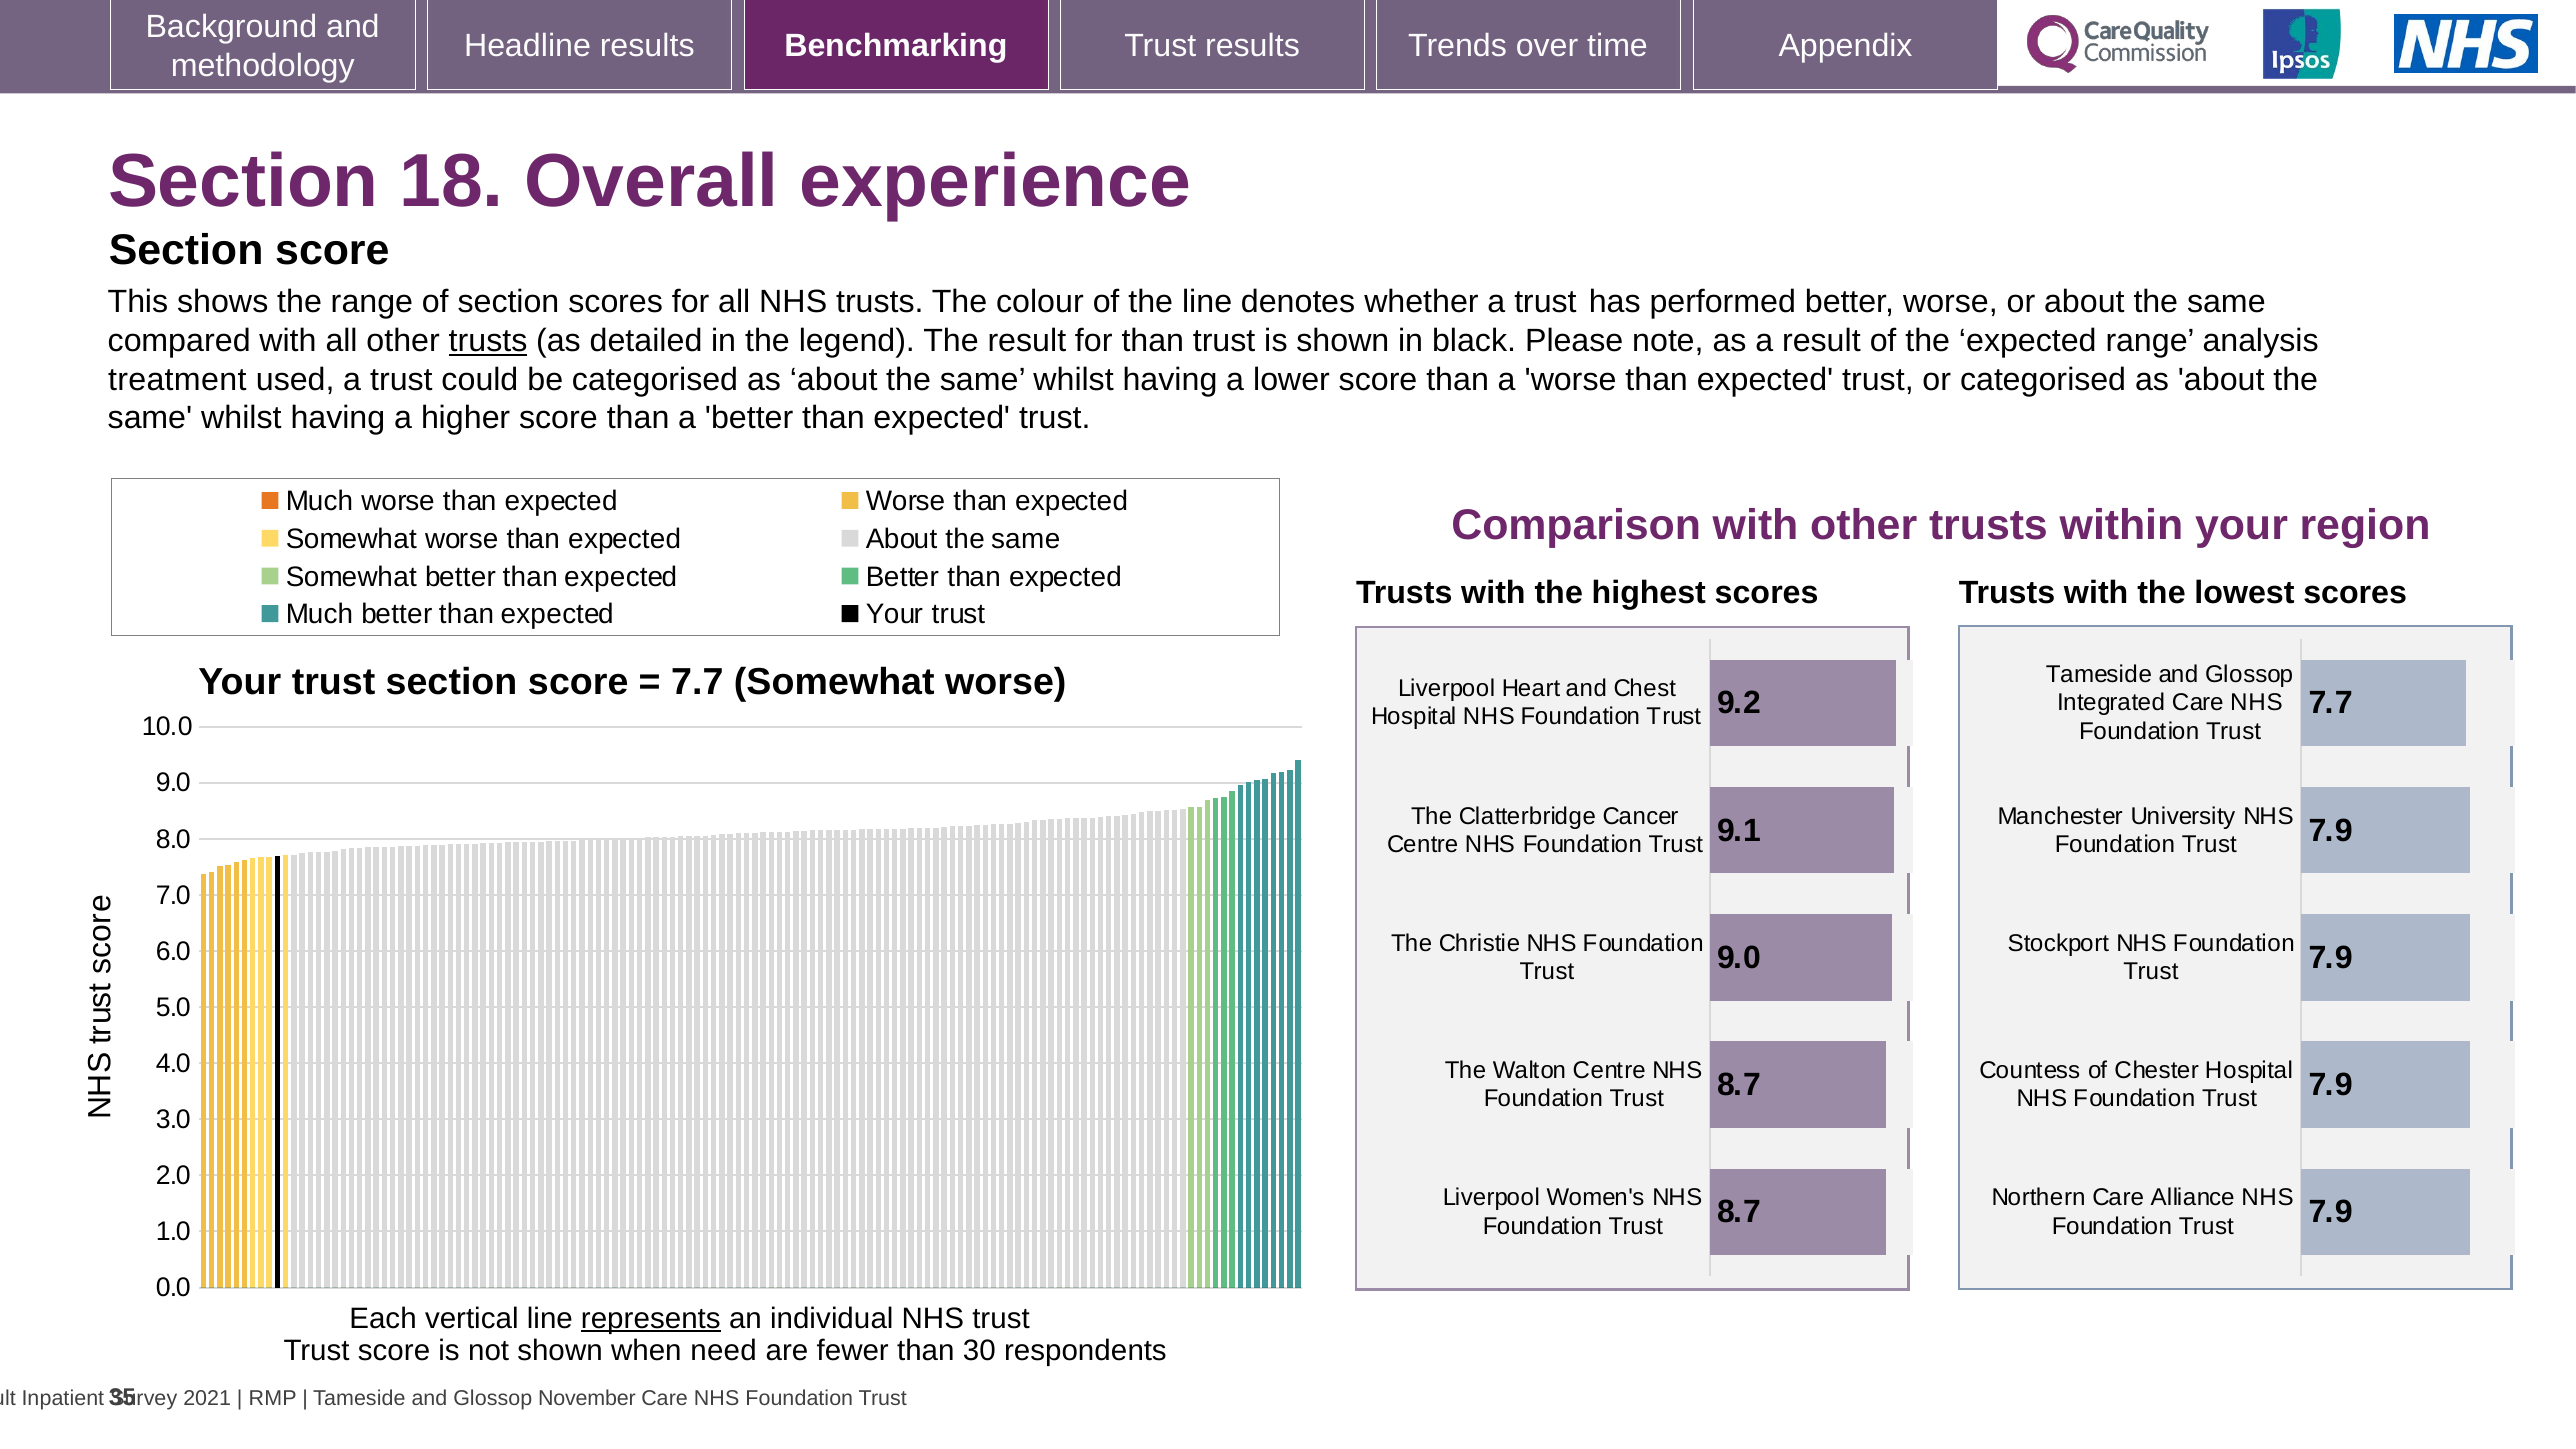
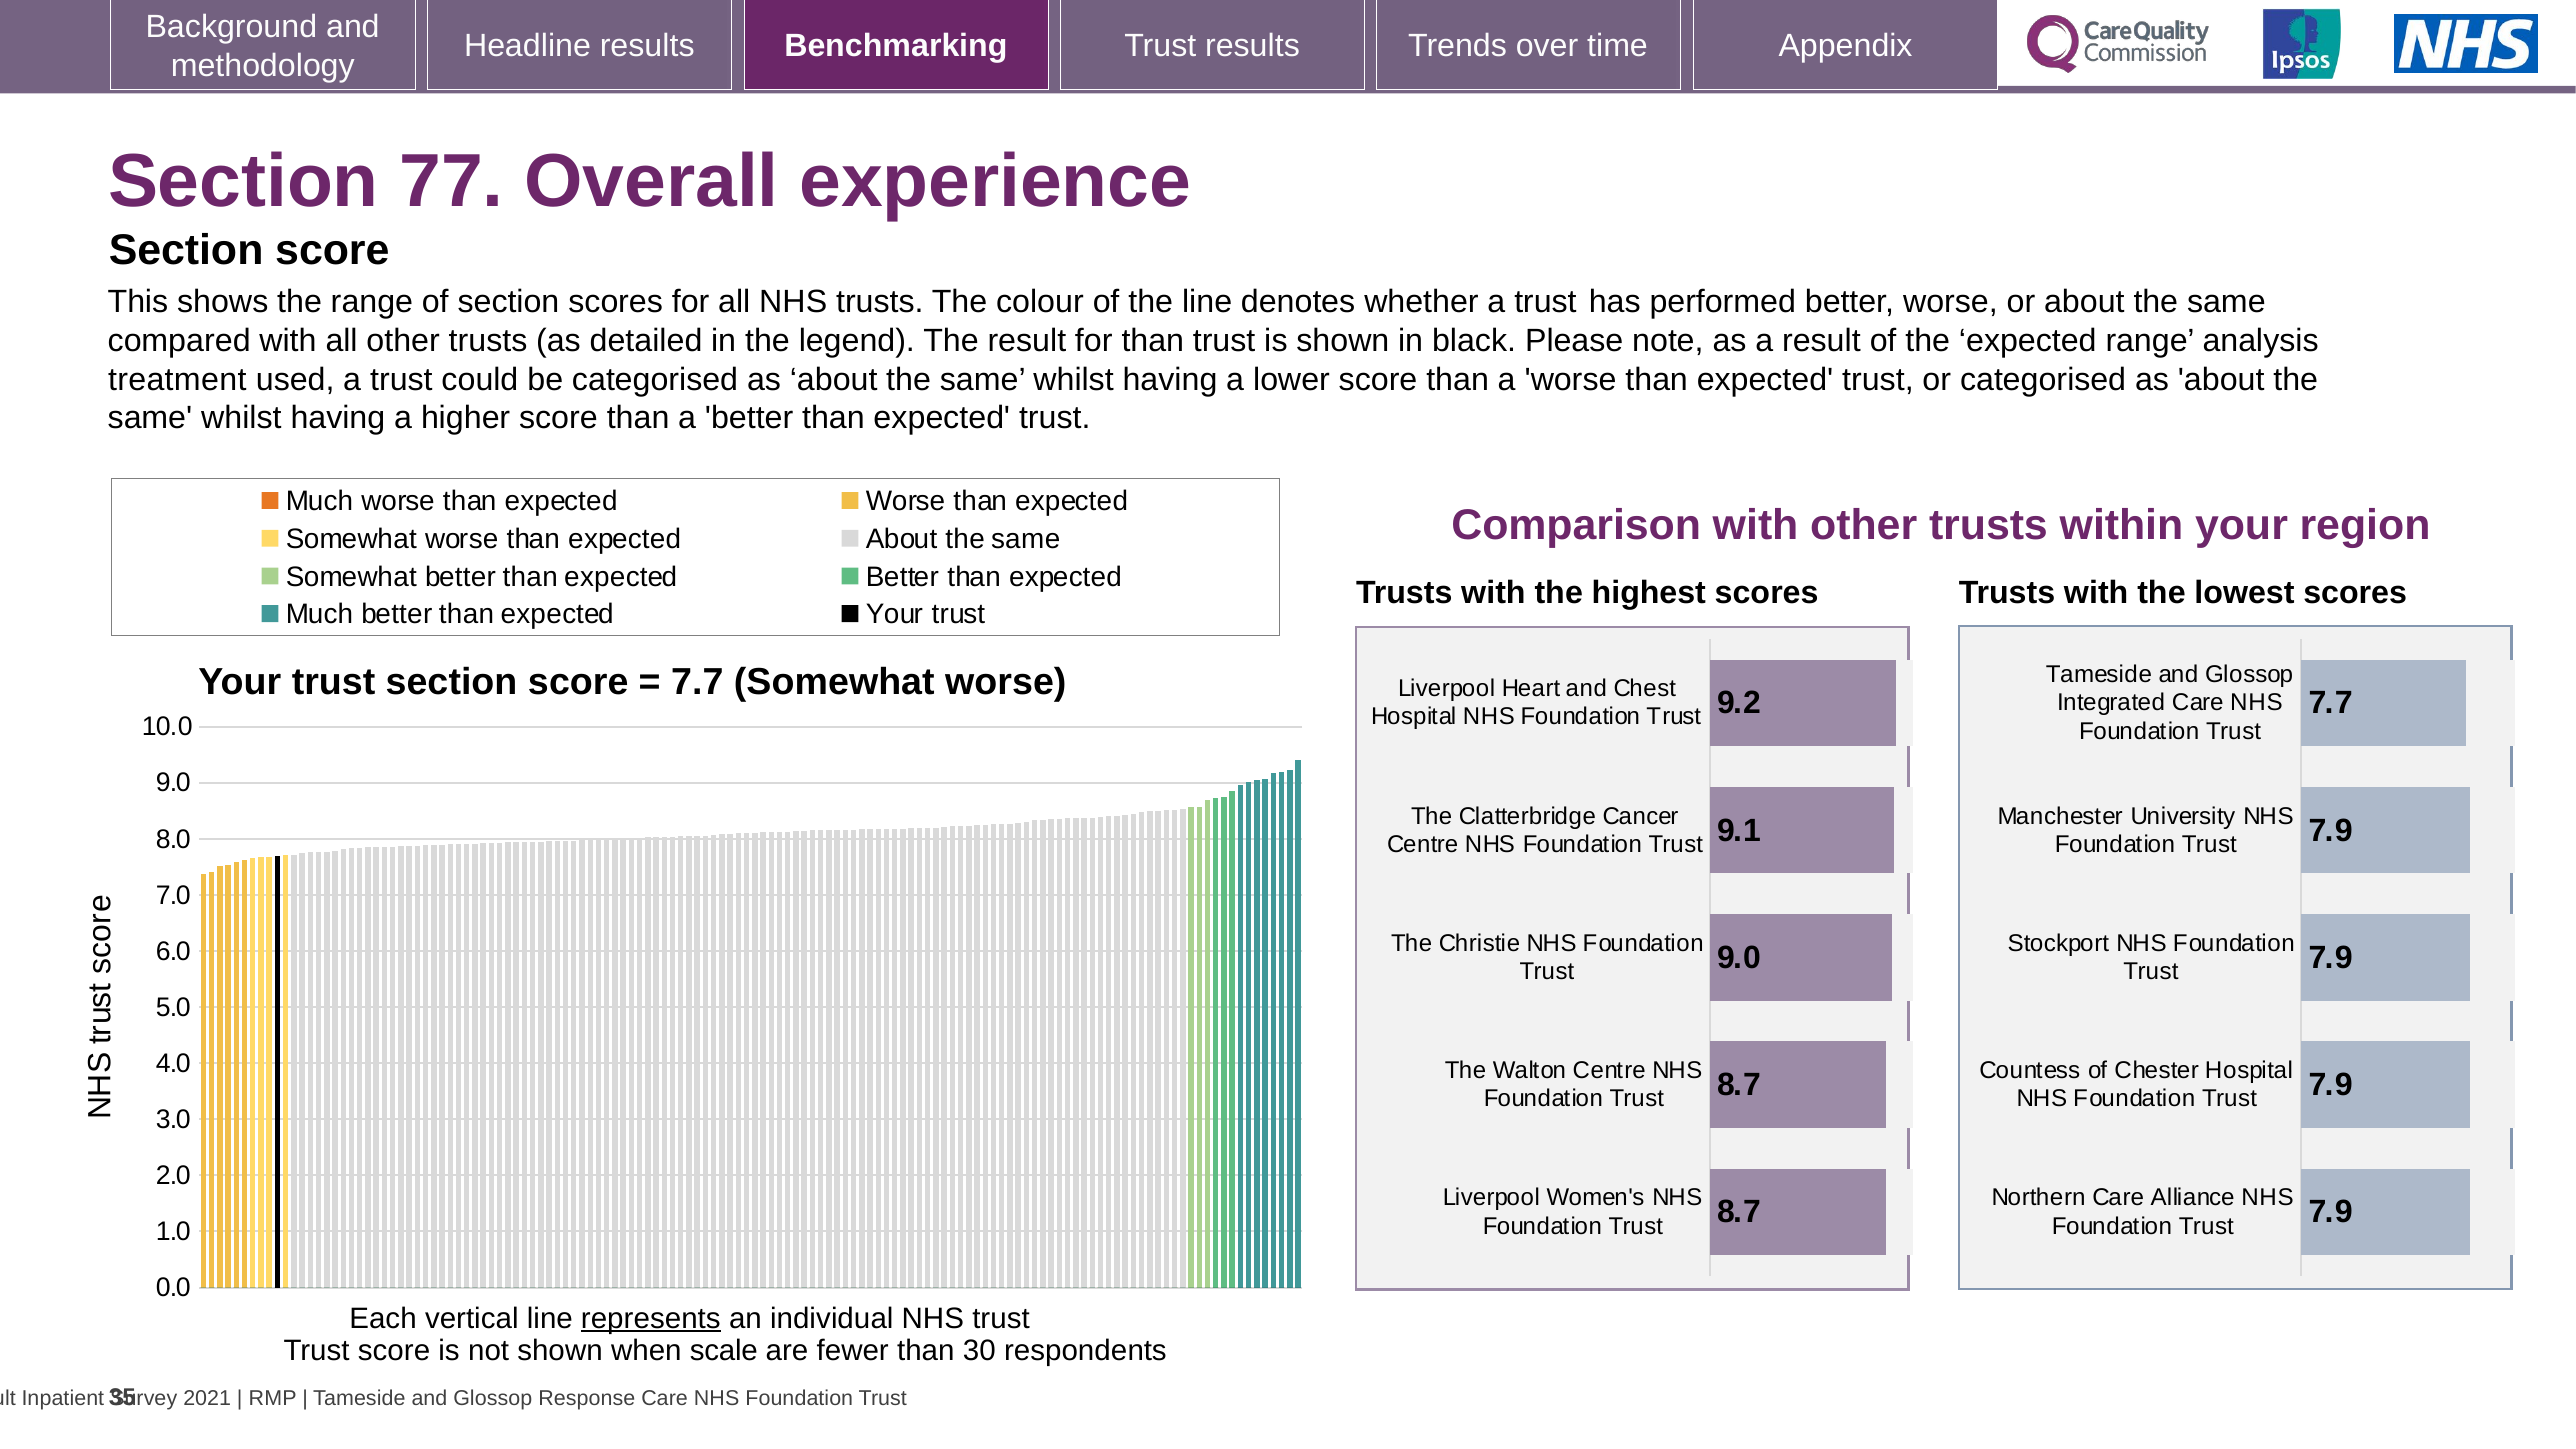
18: 18 -> 77 (452, 182)
trusts underline: present -> none (488, 341)
need: need -> scale (724, 1350)
November: November -> Response (587, 1399)
